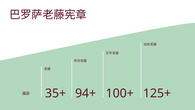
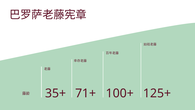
94+: 94+ -> 71+ (86, 93)
